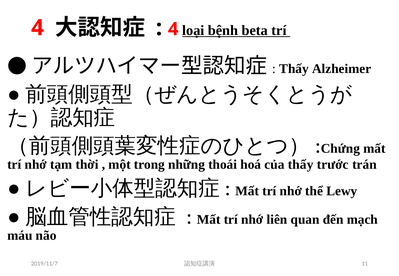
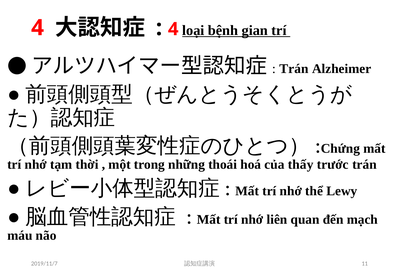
beta: beta -> gian (255, 30)
Thấy: Thấy -> Trán (294, 69)
